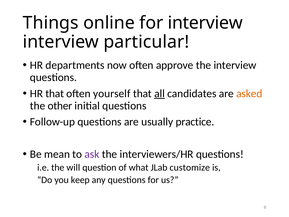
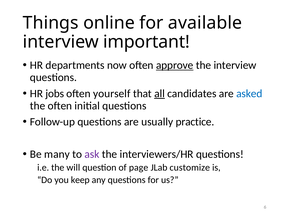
for interview: interview -> available (205, 23)
particular: particular -> important (146, 42)
approve underline: none -> present (175, 65)
HR that: that -> jobs (55, 93)
asked colour: orange -> blue (249, 93)
the other: other -> often (60, 106)
mean: mean -> many (57, 154)
what: what -> page (139, 167)
